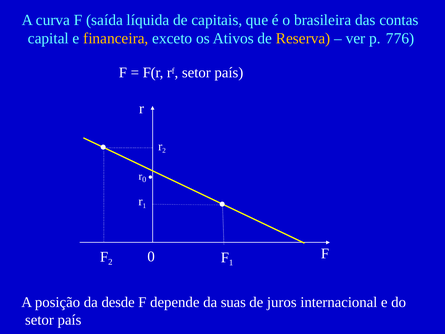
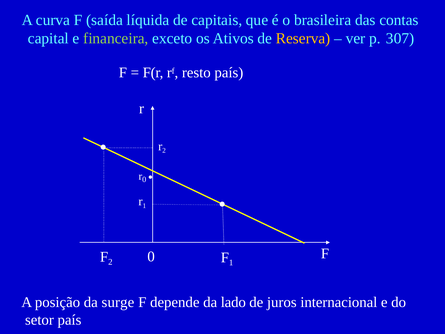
financeira colour: yellow -> light green (116, 39)
776: 776 -> 307 (400, 39)
setor: setor -> resto (196, 73)
desde: desde -> surge (118, 302)
suas: suas -> lado (233, 302)
